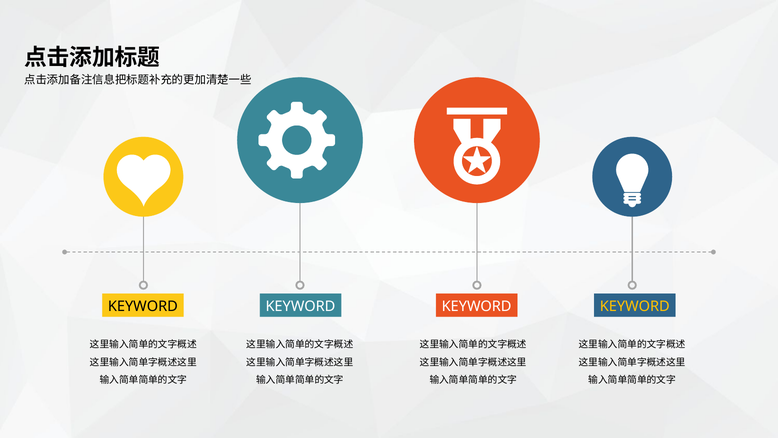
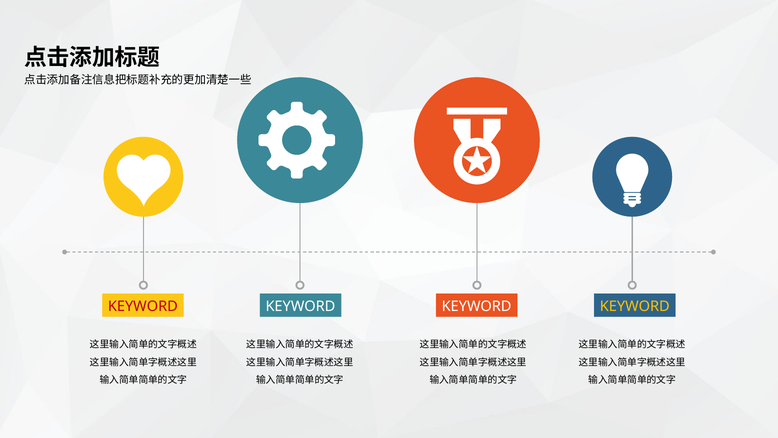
KEYWORD colour: black -> red (143, 306)
